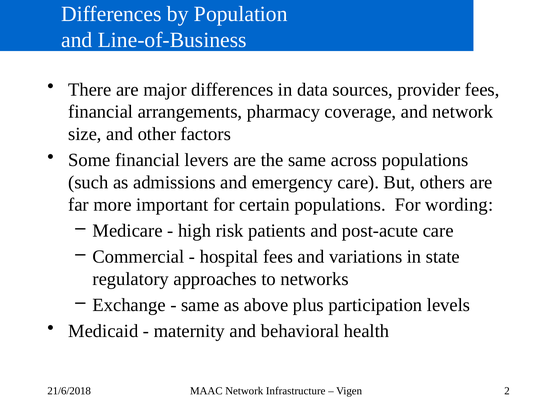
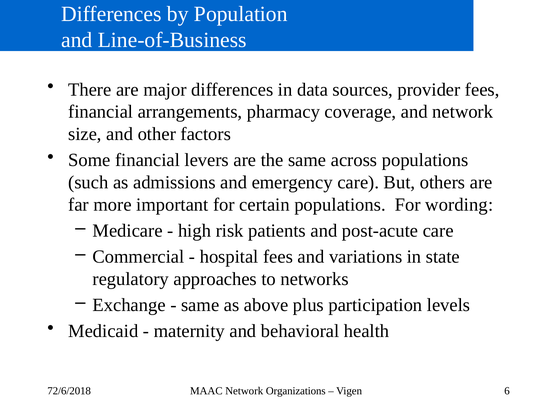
21/6/2018: 21/6/2018 -> 72/6/2018 (69, 391)
Infrastructure: Infrastructure -> Organizations (296, 391)
2: 2 -> 6 (507, 391)
